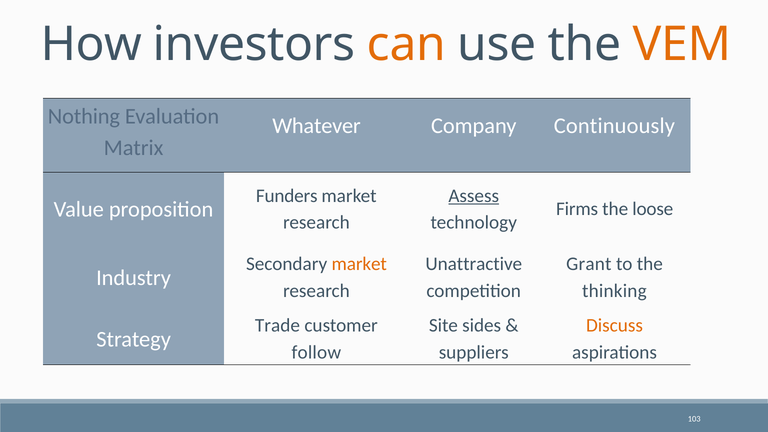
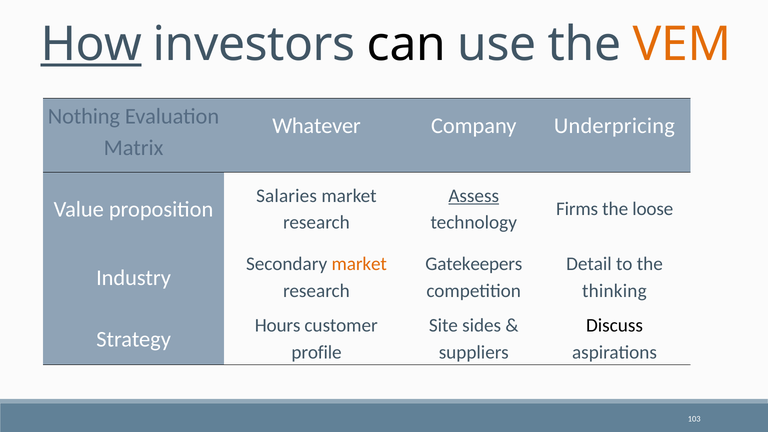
How underline: none -> present (91, 44)
can colour: orange -> black (406, 44)
Continuously: Continuously -> Underpricing (614, 126)
Funders: Funders -> Salaries (287, 196)
Unattractive: Unattractive -> Gatekeepers (474, 264)
Grant: Grant -> Detail (589, 264)
Trade: Trade -> Hours (278, 326)
Discuss colour: orange -> black (614, 326)
follow: follow -> profile (317, 352)
